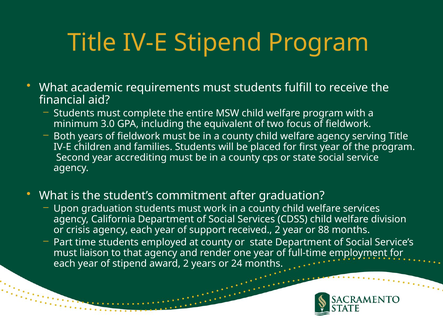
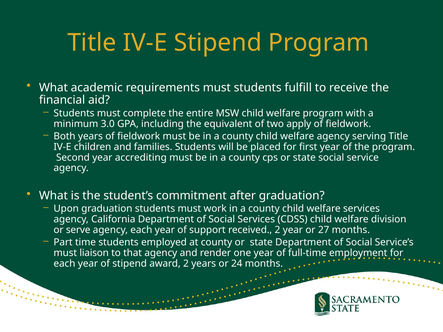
focus: focus -> apply (299, 124)
crisis: crisis -> serve (78, 230)
88: 88 -> 27 (324, 230)
